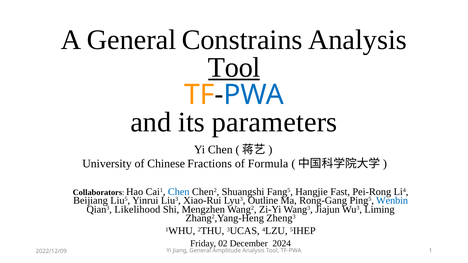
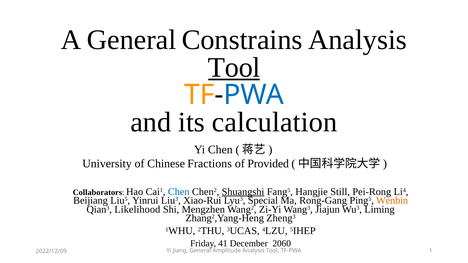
parameters: parameters -> calculation (275, 122)
Formula: Formula -> Provided (268, 164)
Shuangshi underline: none -> present (243, 192)
Fast: Fast -> Still (340, 192)
Outline: Outline -> Special (263, 201)
Wenbin colour: blue -> orange (392, 201)
02: 02 -> 41 (223, 244)
2024: 2024 -> 2060 (282, 244)
